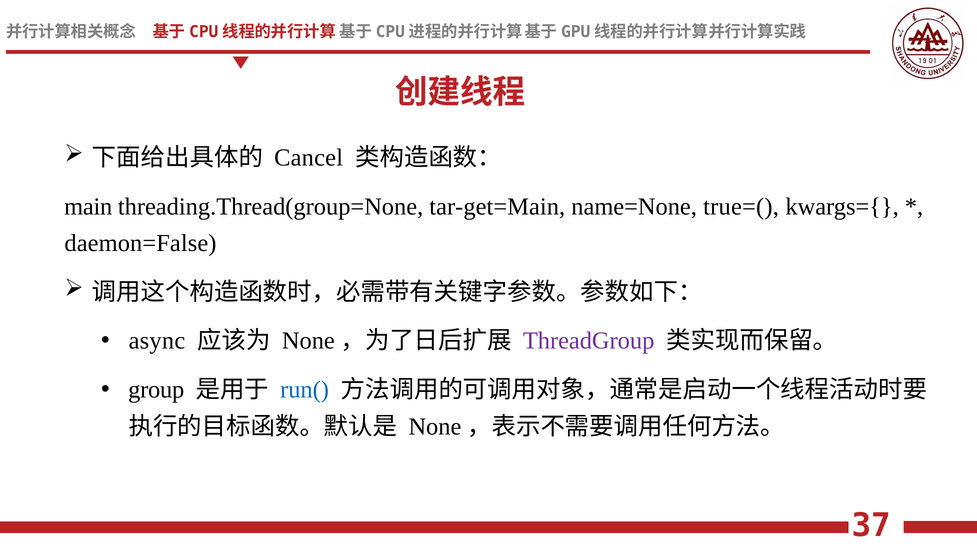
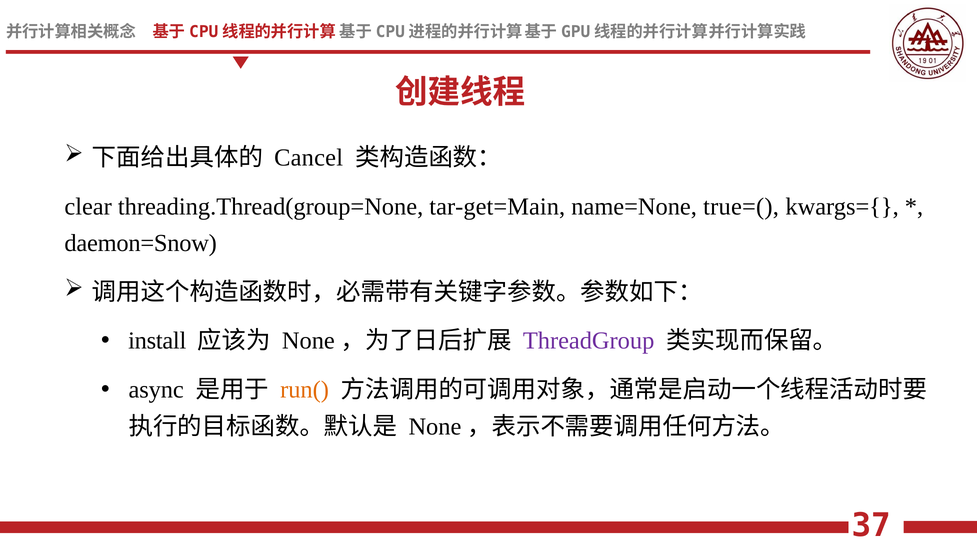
main: main -> clear (88, 206)
daemon=False: daemon=False -> daemon=Snow (141, 243)
async: async -> install (157, 341)
group: group -> async (156, 389)
run( colour: blue -> orange (305, 389)
